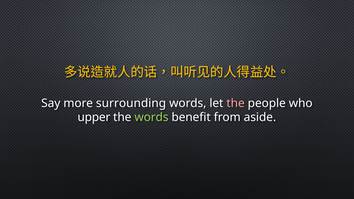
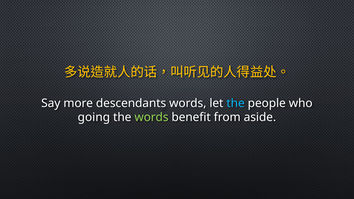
surrounding: surrounding -> descendants (131, 103)
the colour: pink -> light blue (236, 103)
upper: upper -> going (94, 117)
